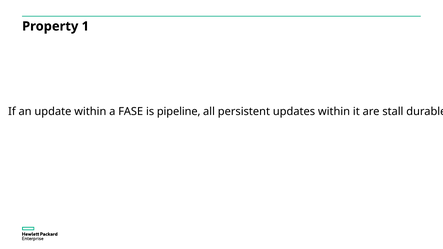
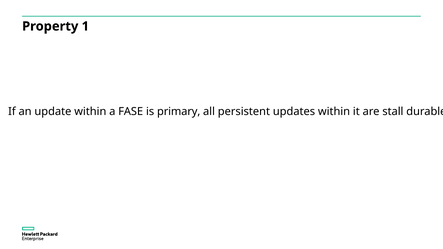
pipeline: pipeline -> primary (179, 111)
